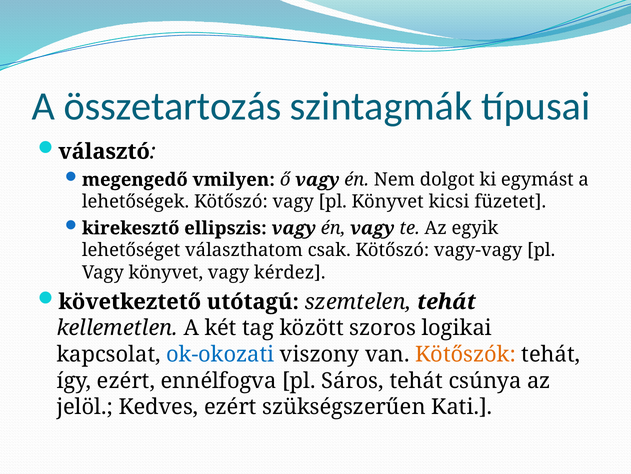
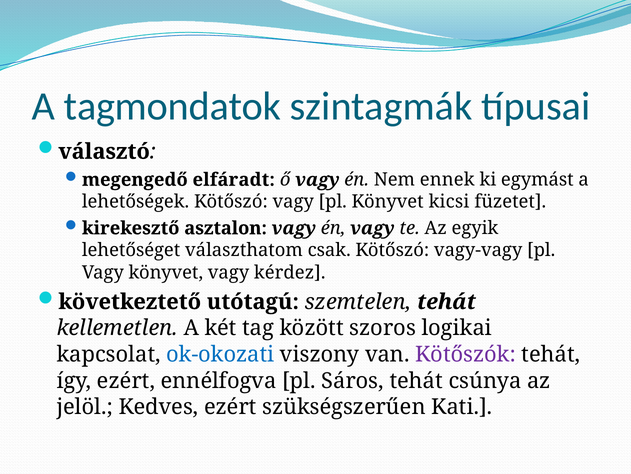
összetartozás: összetartozás -> tagmondatok (173, 106)
vmilyen: vmilyen -> elfáradt (234, 179)
dolgot: dolgot -> ennek (447, 179)
ellipszis: ellipszis -> asztalon (226, 228)
Kötőszók colour: orange -> purple (466, 354)
